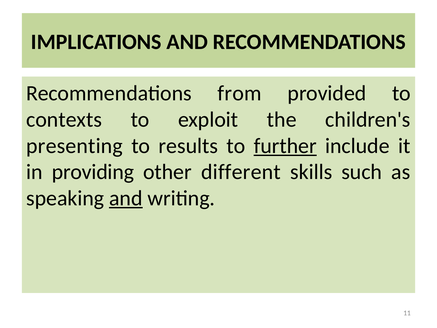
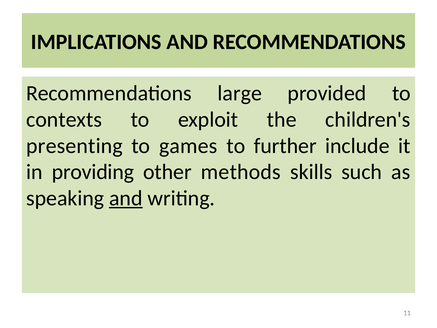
from: from -> large (240, 93)
results: results -> games (188, 146)
further underline: present -> none (285, 146)
different: different -> methods (241, 172)
